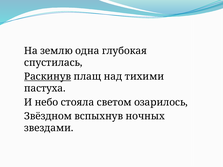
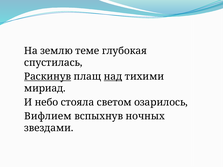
одна: одна -> теме (87, 51)
над underline: none -> present (113, 77)
пастуха: пастуха -> мириад (45, 89)
Звёздном: Звёздном -> Вифлием (48, 116)
